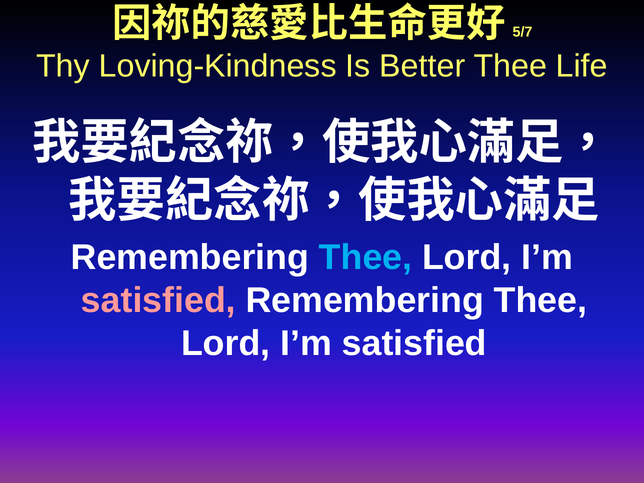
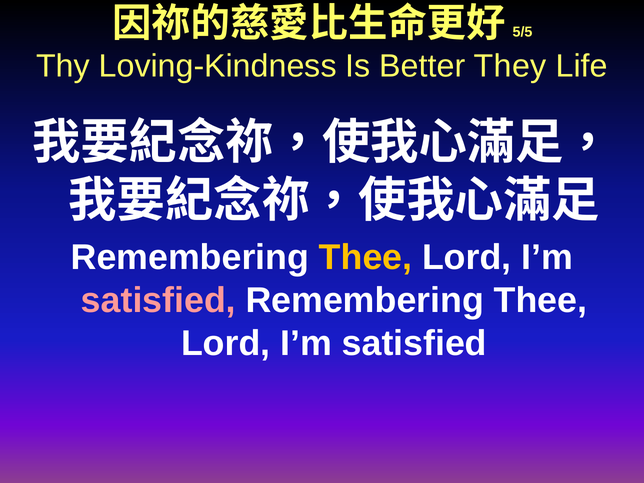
5/7: 5/7 -> 5/5 (523, 32)
Better Thee: Thee -> They (510, 66)
Thee colour: light blue -> yellow (366, 258)
